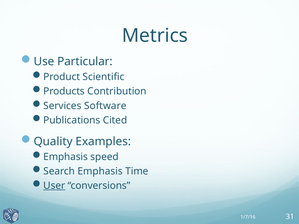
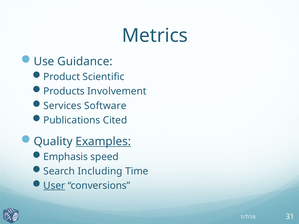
Particular: Particular -> Guidance (85, 62)
Contribution: Contribution -> Involvement (117, 91)
Examples underline: none -> present (103, 142)
Search Emphasis: Emphasis -> Including (100, 171)
